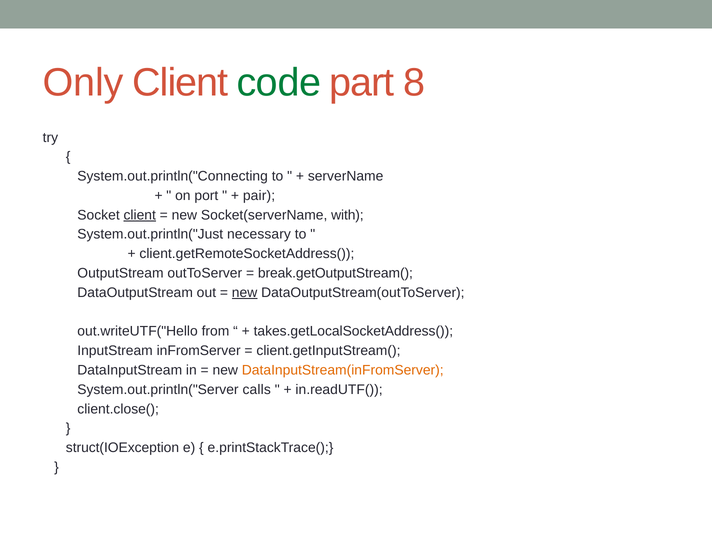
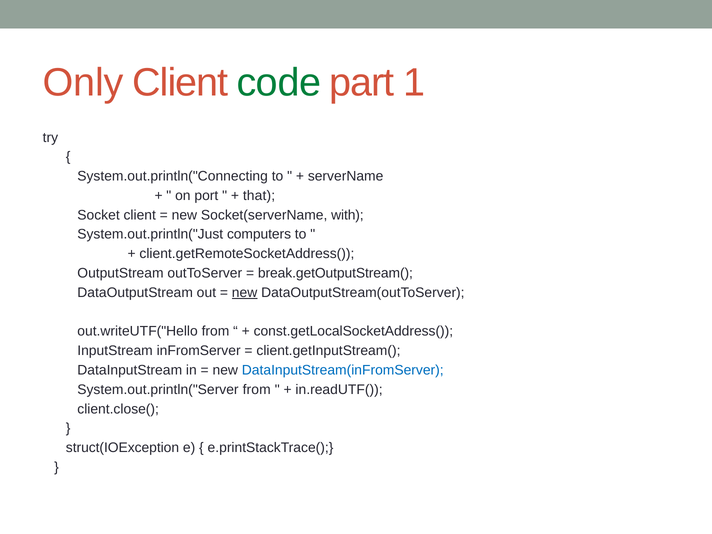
8: 8 -> 1 (414, 83)
pair: pair -> that (259, 196)
client underline: present -> none (140, 215)
necessary: necessary -> computers (259, 234)
takes.getLocalSocketAddress(: takes.getLocalSocketAddress( -> const.getLocalSocketAddress( (353, 331)
DataInputStream(inFromServer colour: orange -> blue (343, 370)
System.out.println("Server calls: calls -> from (257, 390)
